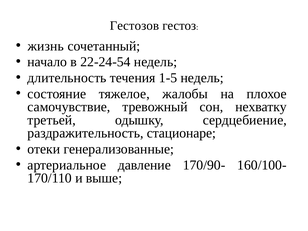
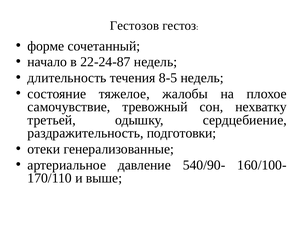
жизнь: жизнь -> форме (46, 46)
22-24-54: 22-24-54 -> 22-24-87 (105, 62)
1-5: 1-5 -> 8-5 (168, 78)
стационаре: стационаре -> подготовки (181, 133)
170/90-: 170/90- -> 540/90- (204, 165)
